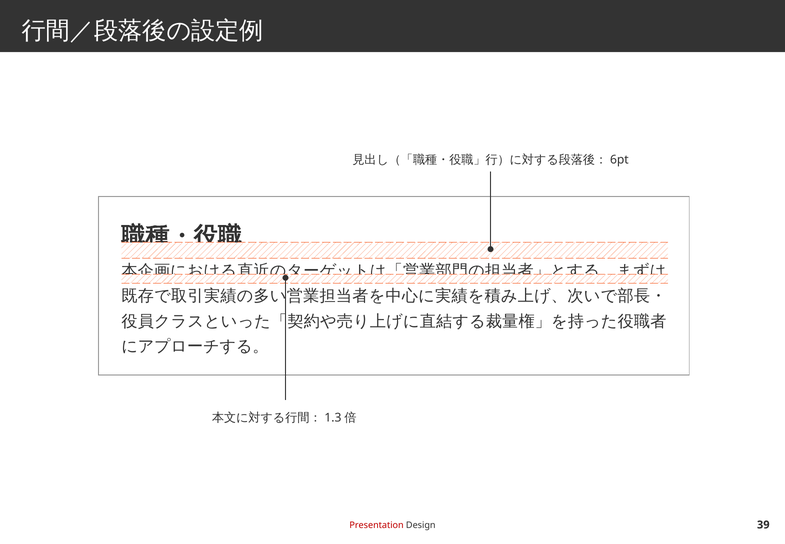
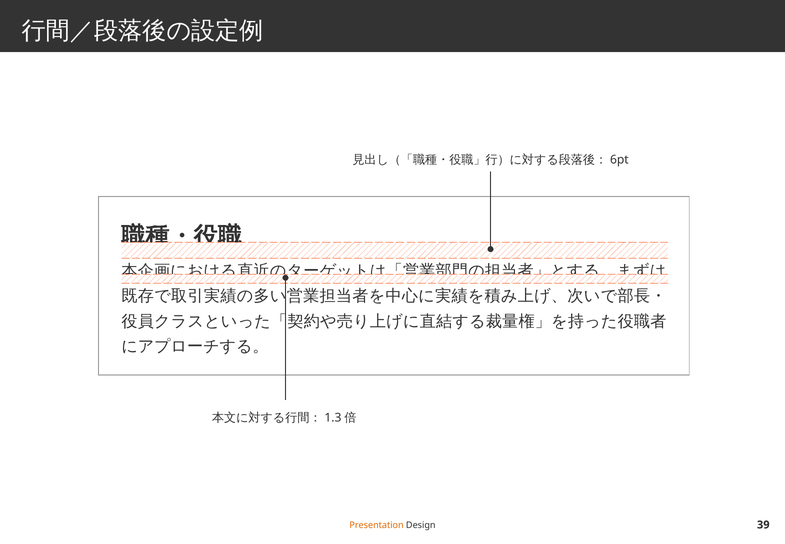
Presentation colour: red -> orange (377, 525)
